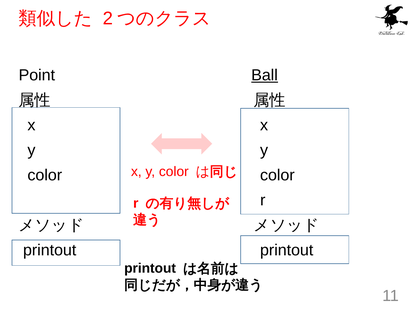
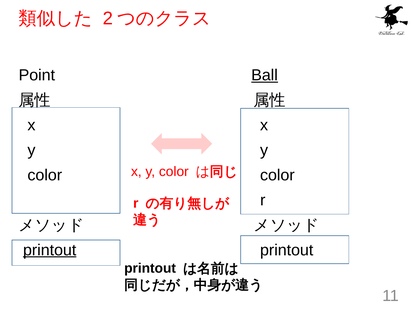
printout underline: none -> present (50, 250)
